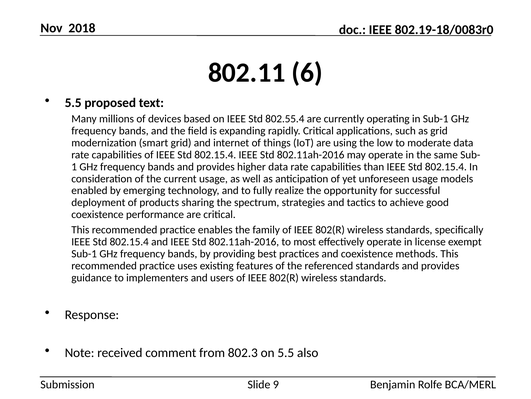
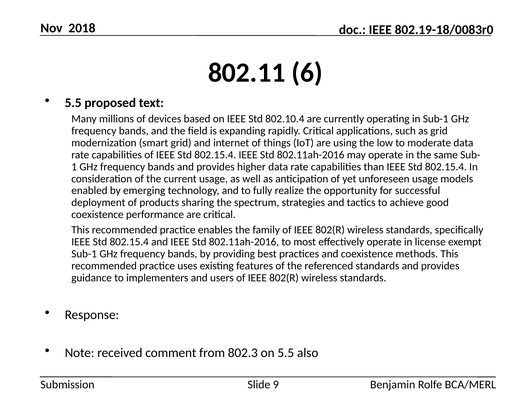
802.55.4: 802.55.4 -> 802.10.4 (285, 119)
